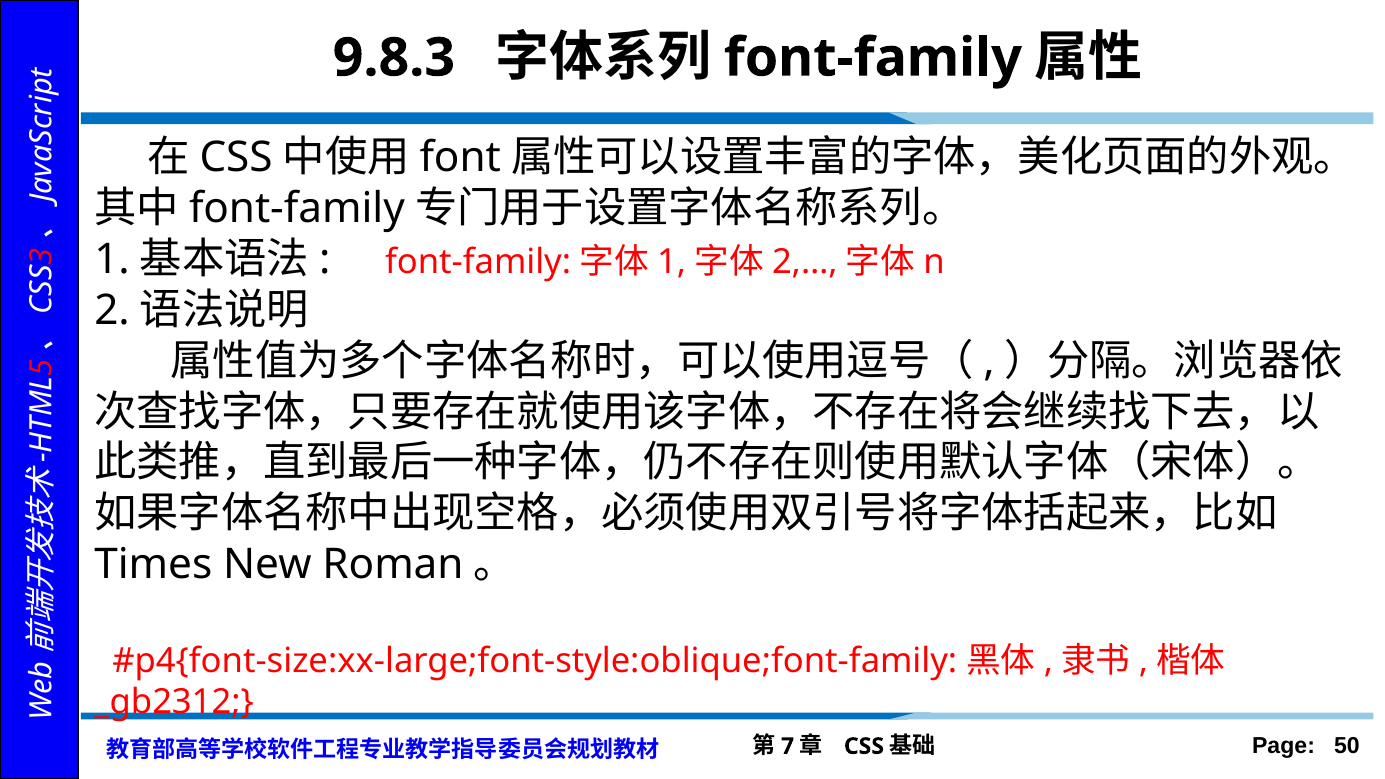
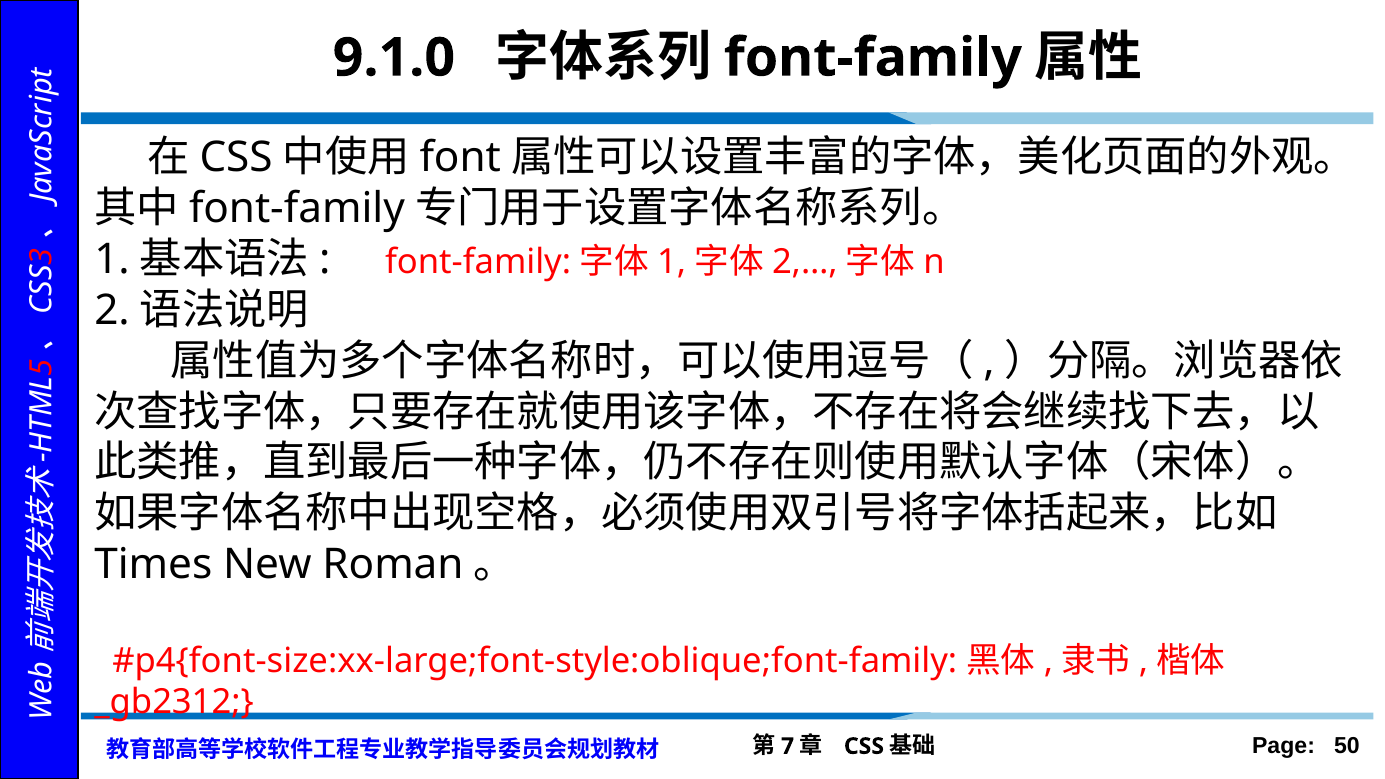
9.8.3: 9.8.3 -> 9.1.0 (394, 58)
